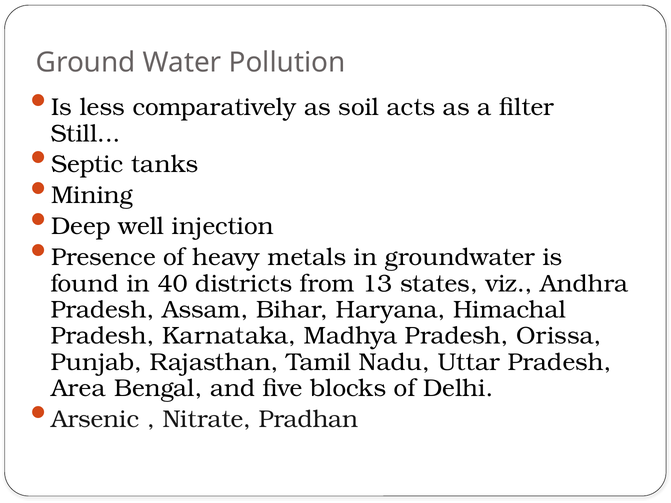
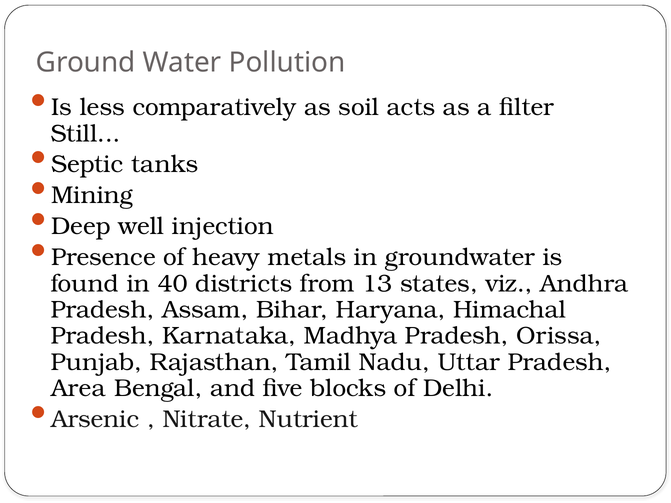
Pradhan: Pradhan -> Nutrient (308, 419)
